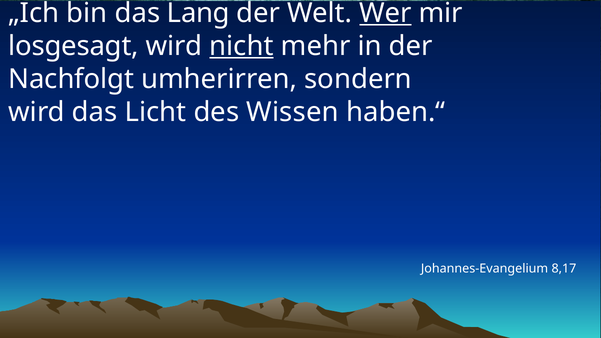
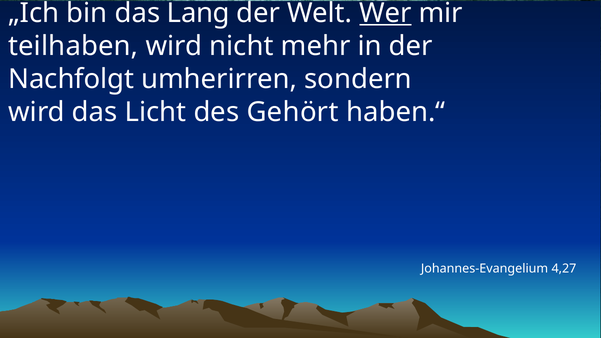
losgesagt: losgesagt -> teilhaben (73, 46)
nicht underline: present -> none (241, 46)
Wissen: Wissen -> Gehört (293, 112)
8,17: 8,17 -> 4,27 (564, 268)
